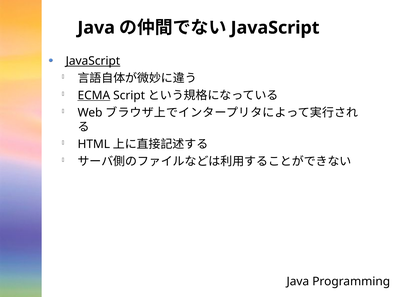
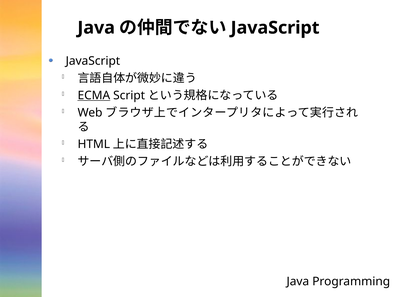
JavaScript underline: present -> none (93, 61)
